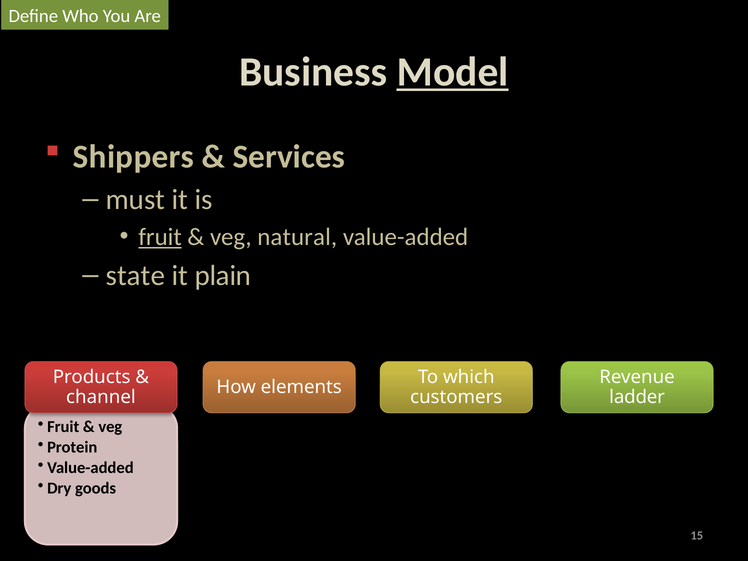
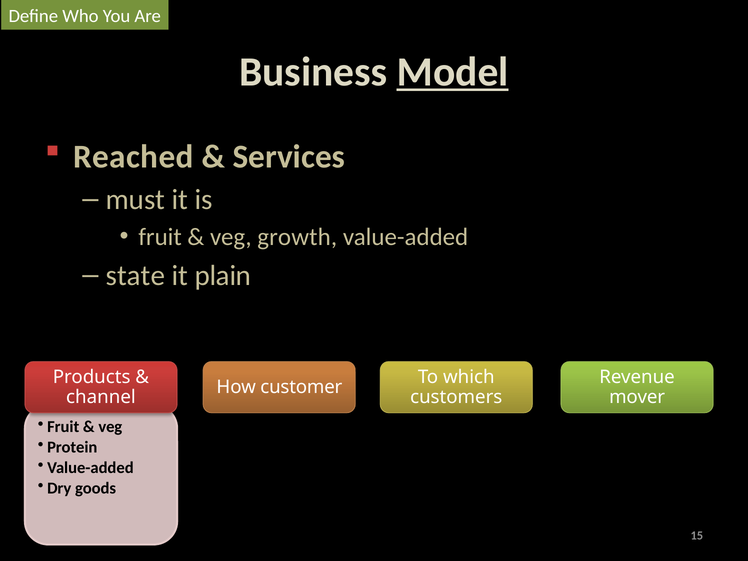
Shippers: Shippers -> Reached (133, 157)
fruit underline: present -> none (160, 237)
natural: natural -> growth (297, 237)
elements: elements -> customer (301, 387)
ladder: ladder -> mover (637, 397)
